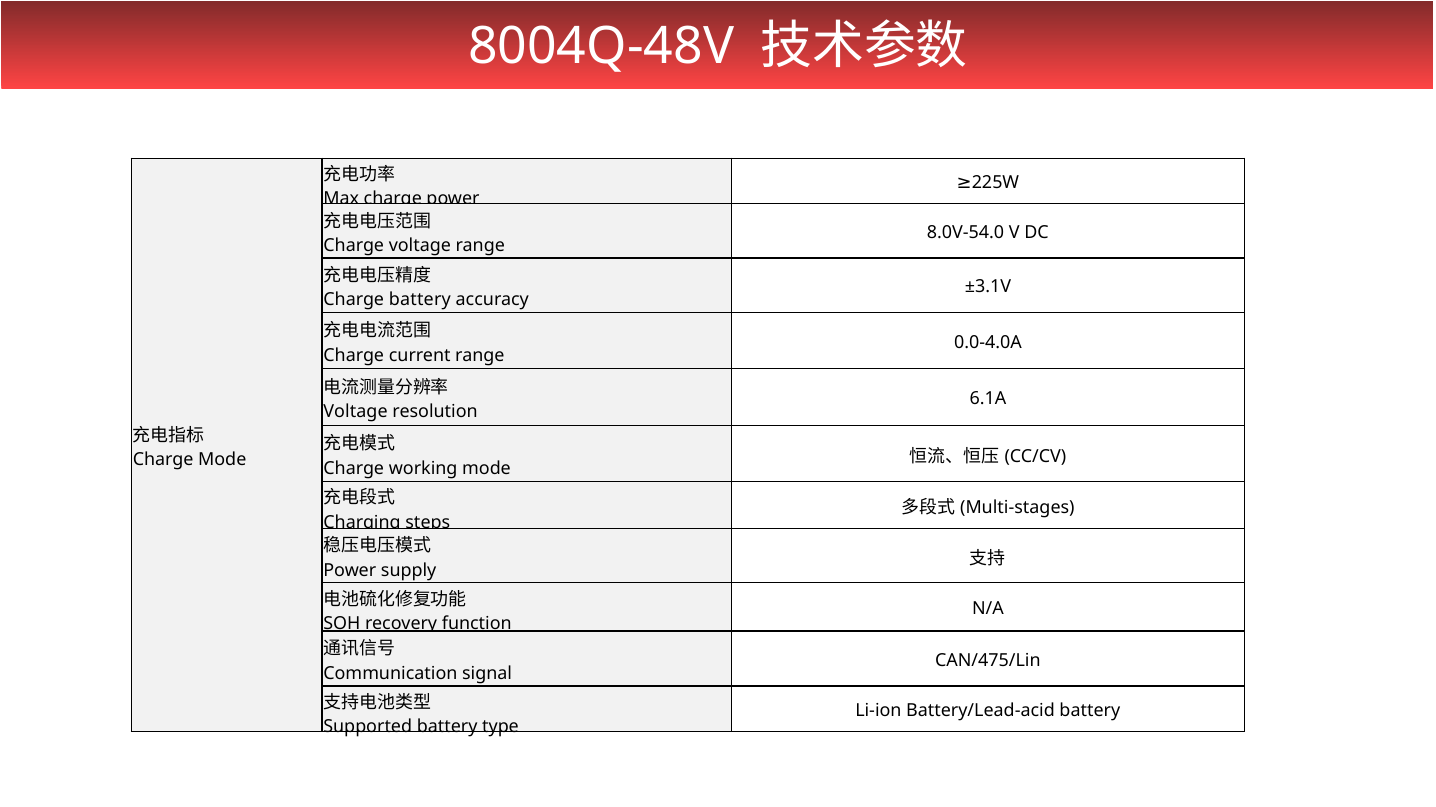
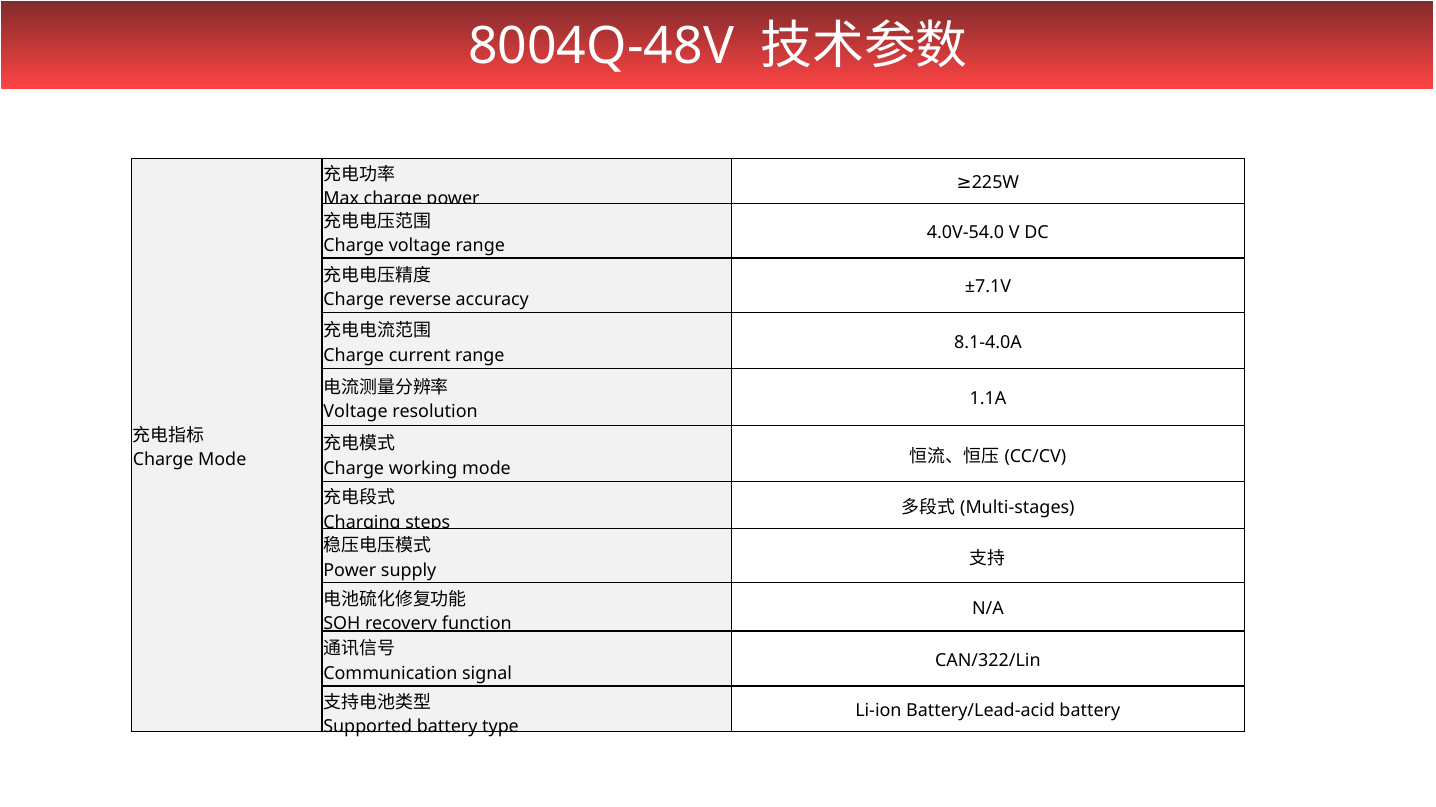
8.0V-54.0: 8.0V-54.0 -> 4.0V-54.0 (966, 233)
±3.1V: ±3.1V -> ±7.1V (988, 287)
Charge battery: battery -> reverse (420, 300)
0.0-4.0A: 0.0-4.0A -> 8.1-4.0A (988, 342)
6.1A: 6.1A -> 1.1A (988, 399)
CAN/475/Lin: CAN/475/Lin -> CAN/322/Lin (988, 661)
